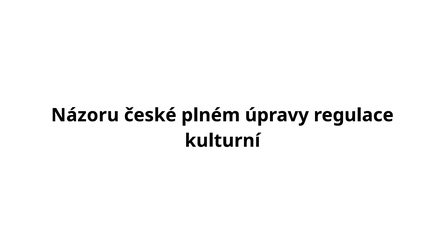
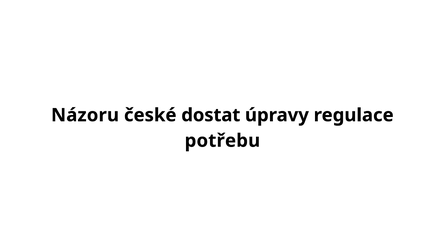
plném: plném -> dostat (211, 115)
kulturní: kulturní -> potřebu (222, 141)
